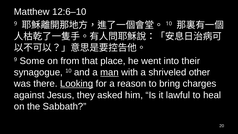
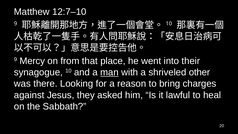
12:6–10: 12:6–10 -> 12:7–10 (69, 12)
Some: Some -> Mercy (32, 61)
Looking underline: present -> none (77, 84)
